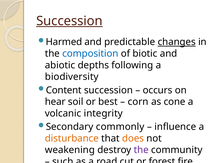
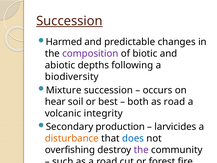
changes underline: present -> none (177, 42)
composition colour: blue -> purple (90, 53)
Content: Content -> Mixture (64, 90)
corn: corn -> both (138, 102)
as cone: cone -> road (174, 102)
commonly: commonly -> production (120, 127)
influence: influence -> larvicides (175, 127)
does colour: orange -> blue (133, 138)
weakening: weakening -> overfishing (70, 150)
